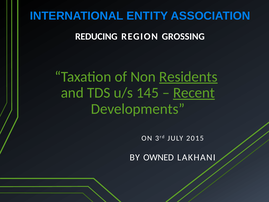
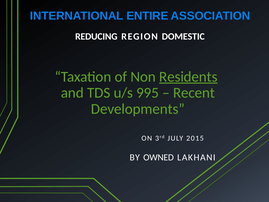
ENTITY: ENTITY -> ENTIRE (147, 16)
GROSSING: GROSSING -> DOMESTIC (183, 37)
145: 145 -> 995 (148, 93)
Recent underline: present -> none (194, 93)
